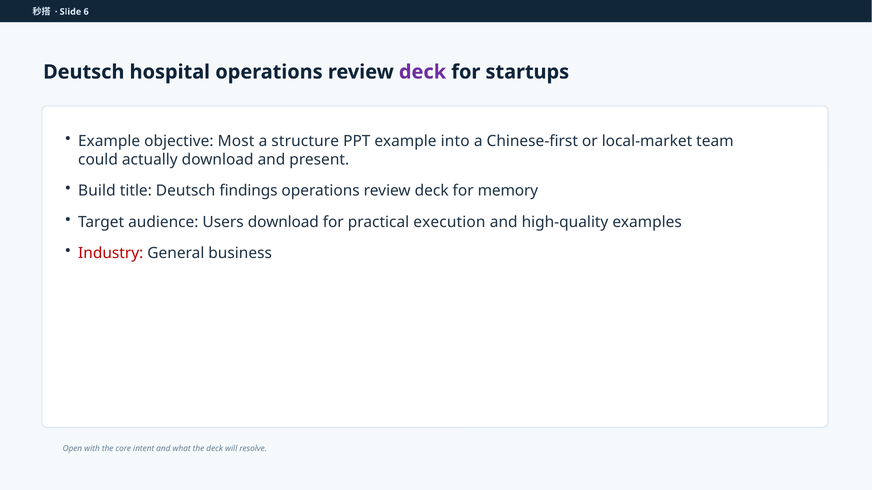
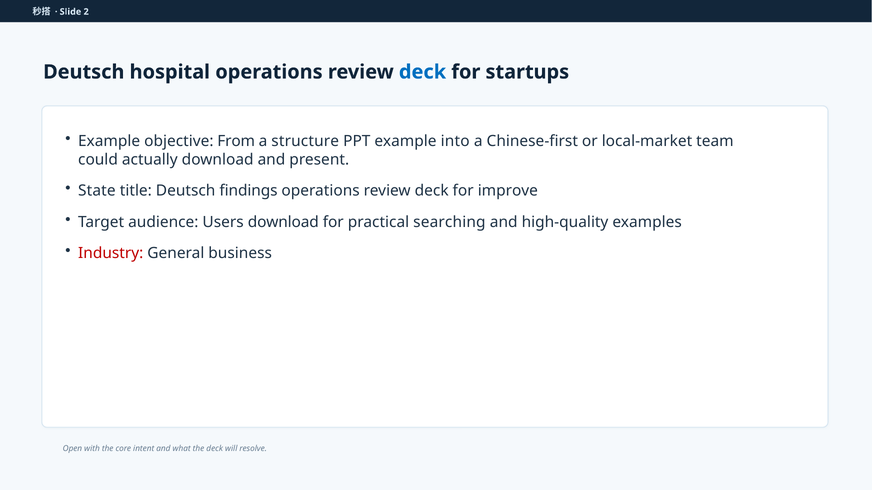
6: 6 -> 2 (86, 12)
deck colour: purple -> blue (422, 72)
Most: Most -> From (236, 141)
Build: Build -> State (97, 191)
memory: memory -> improve (508, 191)
execution: execution -> searching (449, 222)
